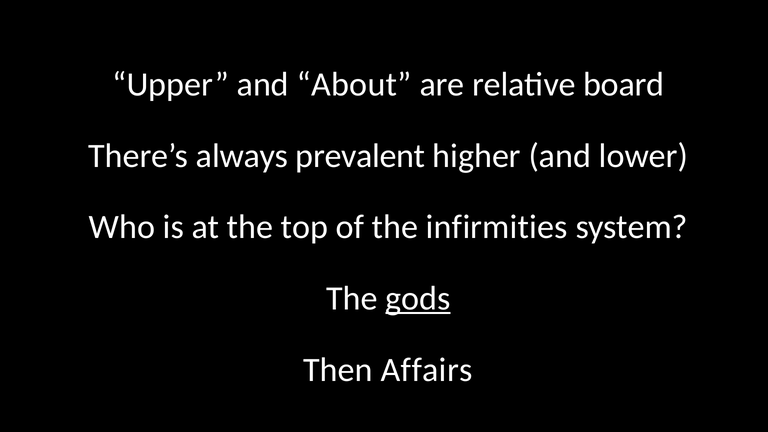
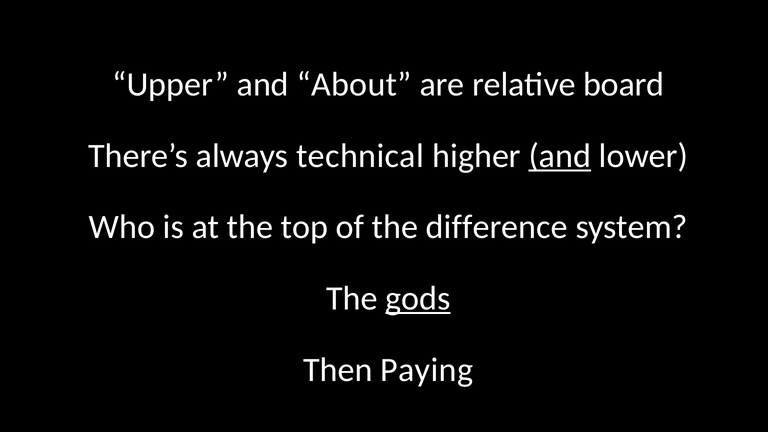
prevalent: prevalent -> technical (360, 156)
and underline: none -> present (560, 156)
infirmities: infirmities -> difference (497, 227)
Affairs: Affairs -> Paying (427, 370)
